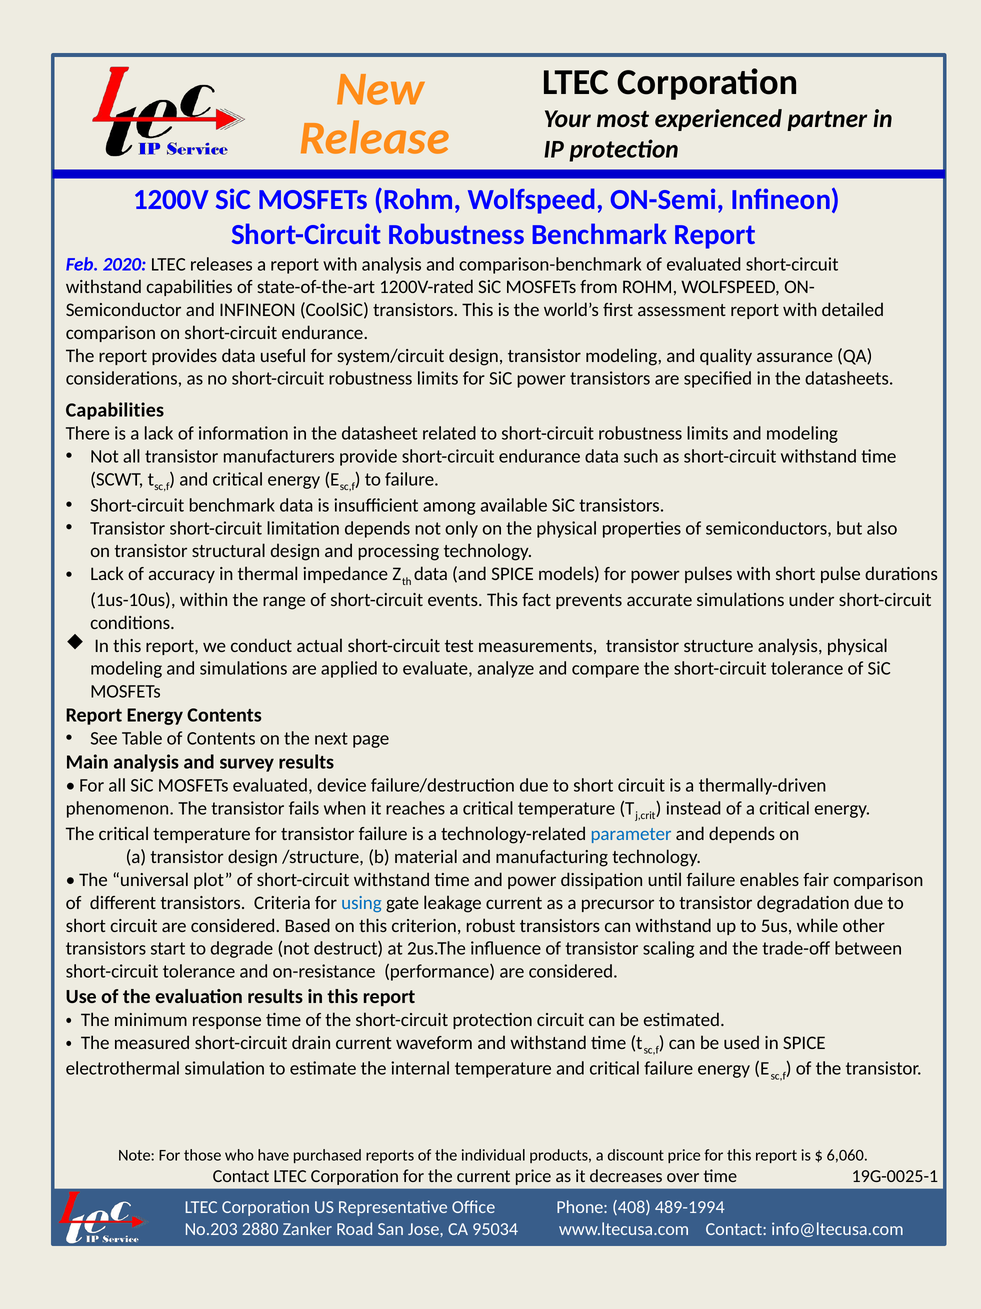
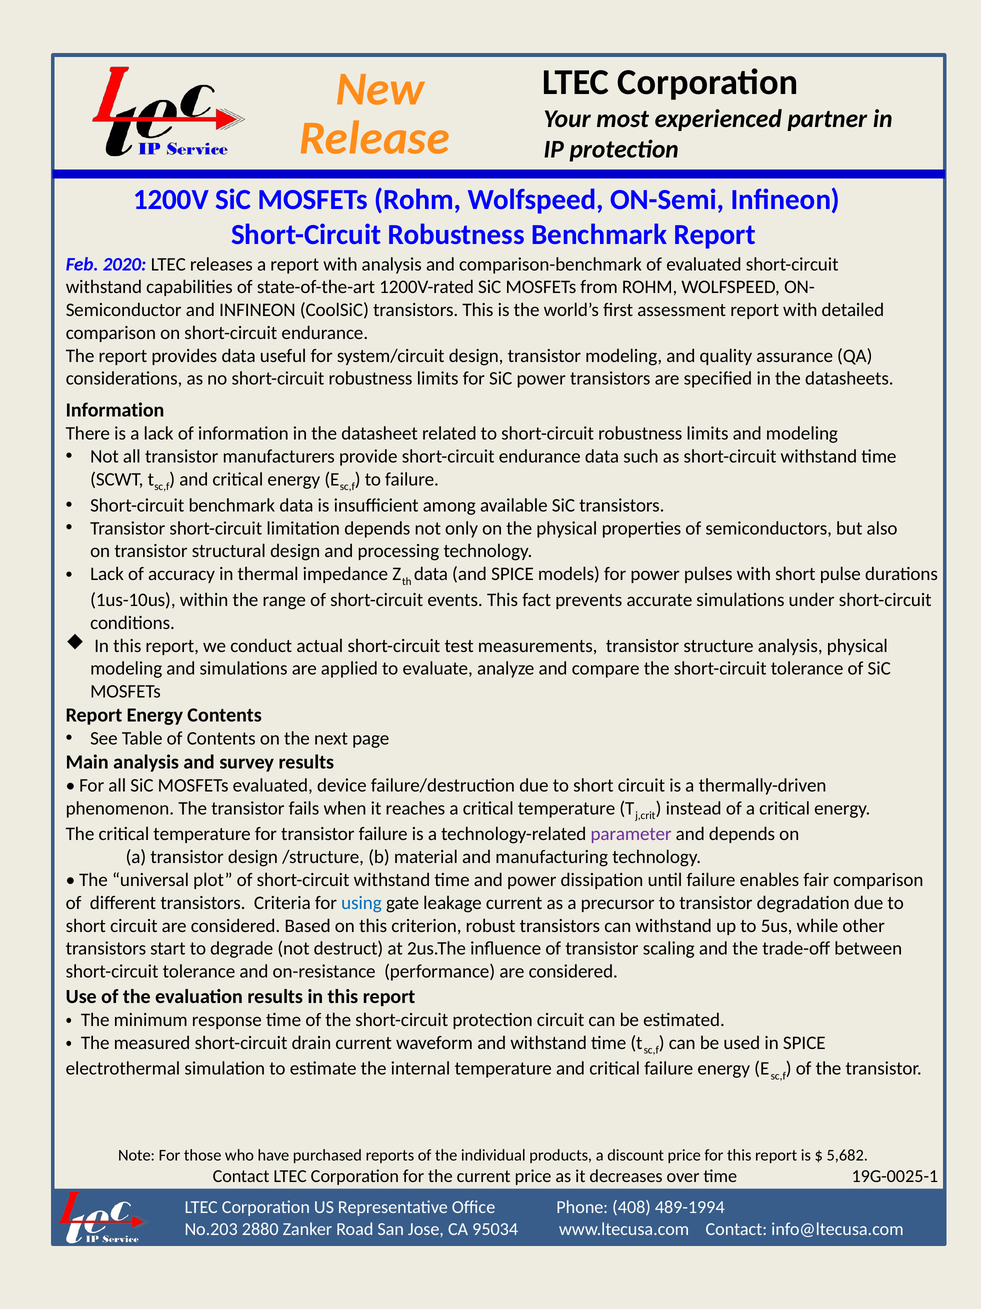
Capabilities: Capabilities -> Information (115, 410)
parameter colour: blue -> purple (631, 834)
6,060: 6,060 -> 5,682 (847, 1155)
